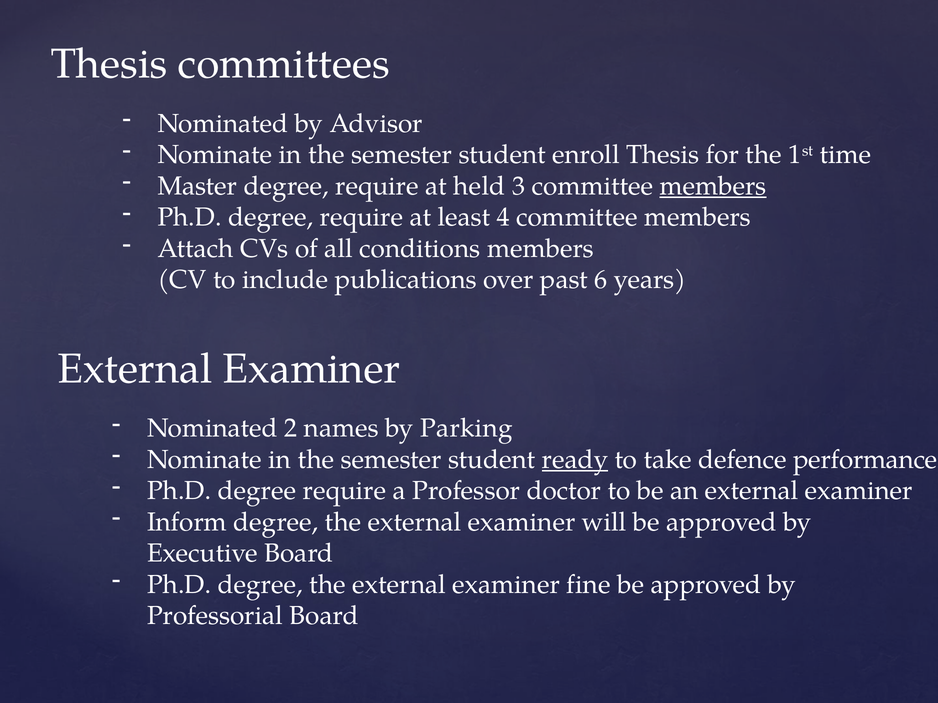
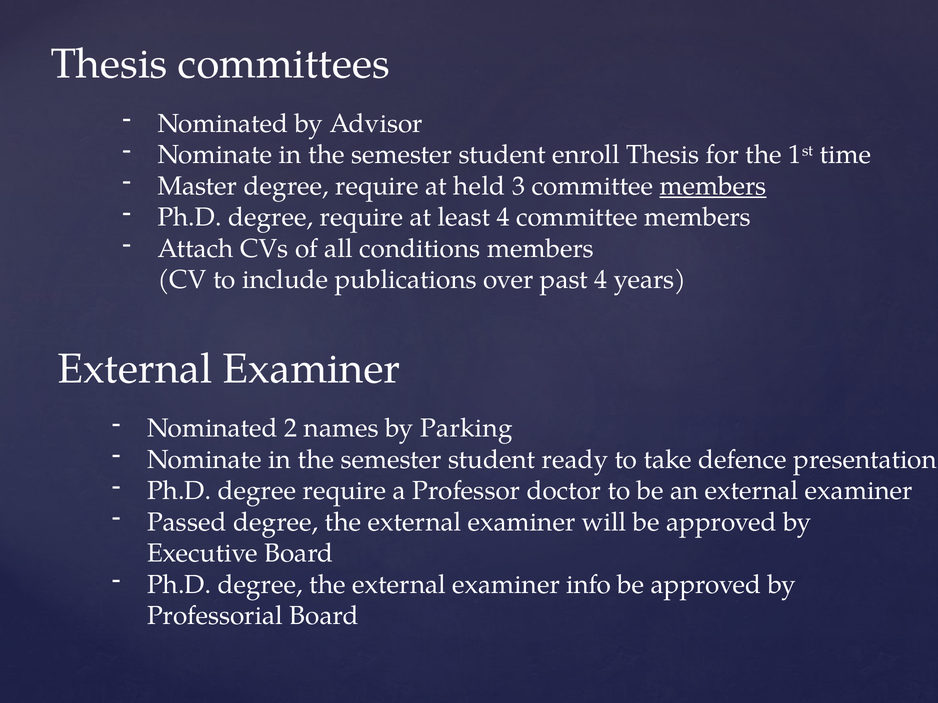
past 6: 6 -> 4 (601, 280)
ready underline: present -> none (575, 460)
performance: performance -> presentation (865, 460)
Inform: Inform -> Passed (187, 522)
fine: fine -> info (589, 585)
